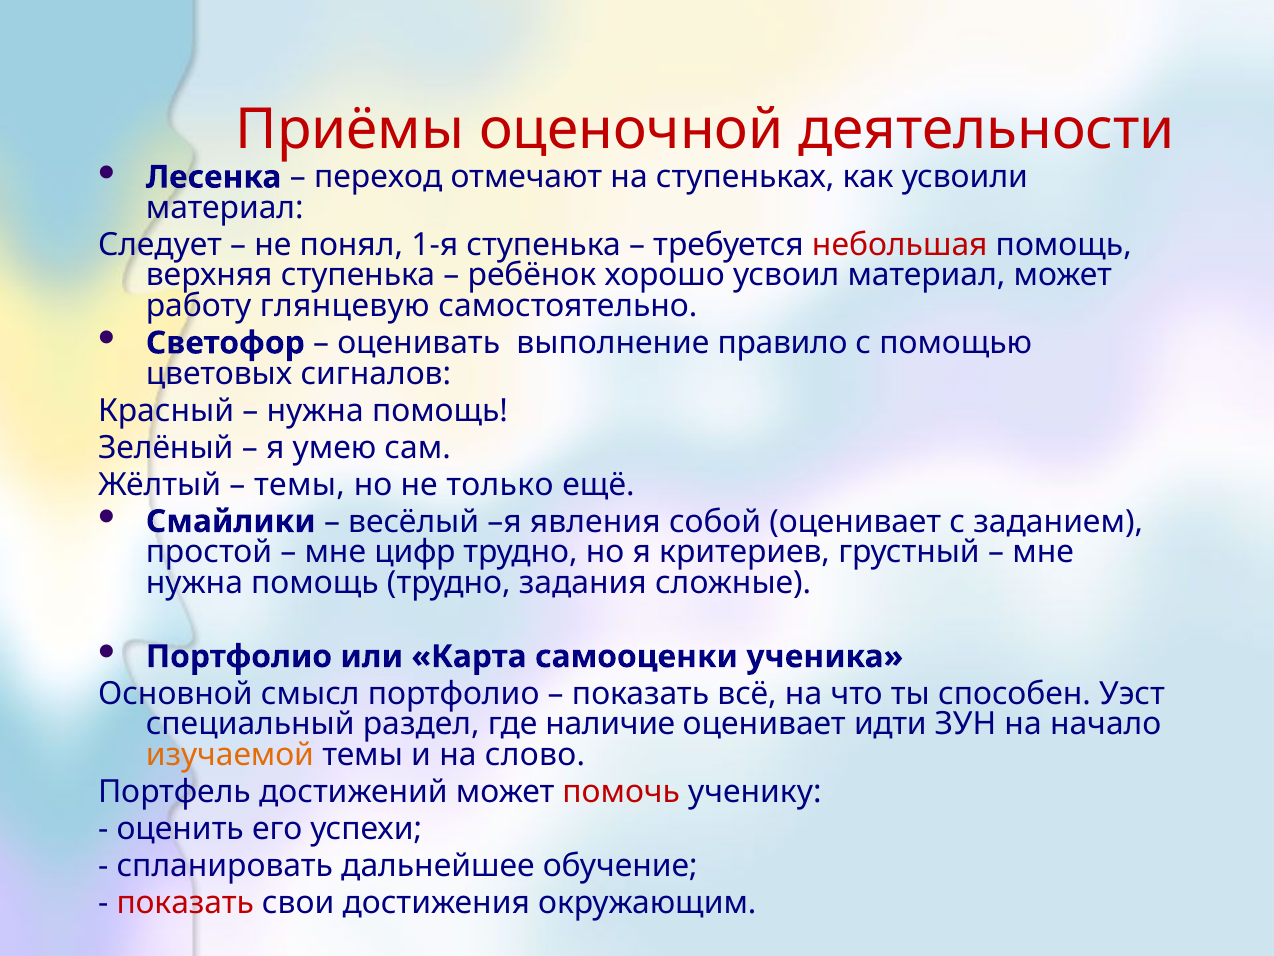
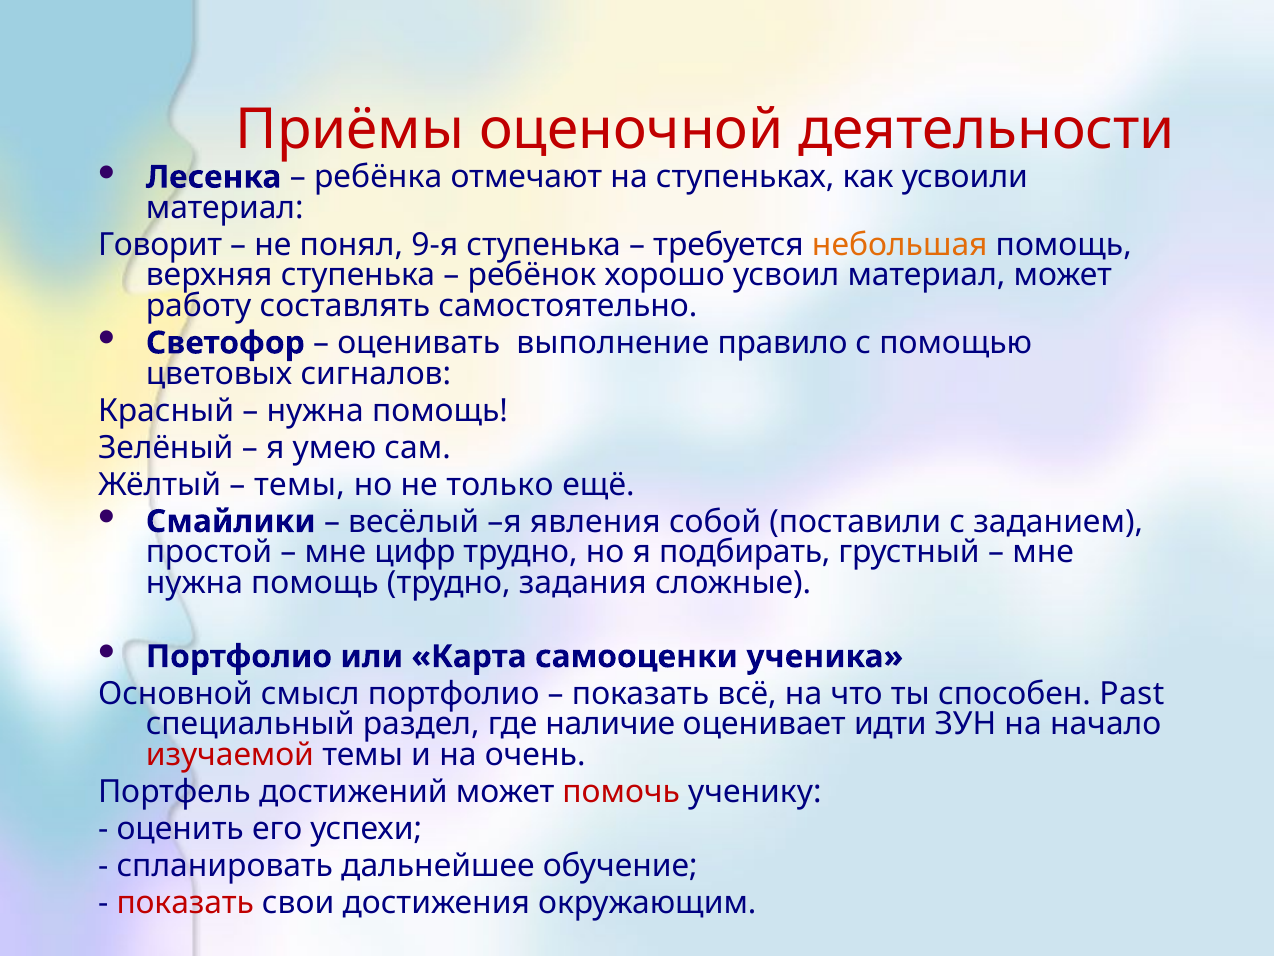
переход: переход -> ребёнка (378, 177)
Следует: Следует -> Говорит (160, 245)
1-я: 1-я -> 9-я (435, 245)
небольшая colour: red -> orange (900, 245)
глянцевую: глянцевую -> составлять (345, 306)
собой оценивает: оценивает -> поставили (855, 521)
критериев: критериев -> подбирать (745, 552)
Уэст: Уэст -> Past (1132, 693)
изучаемой colour: orange -> red (230, 754)
слово: слово -> очень (535, 754)
